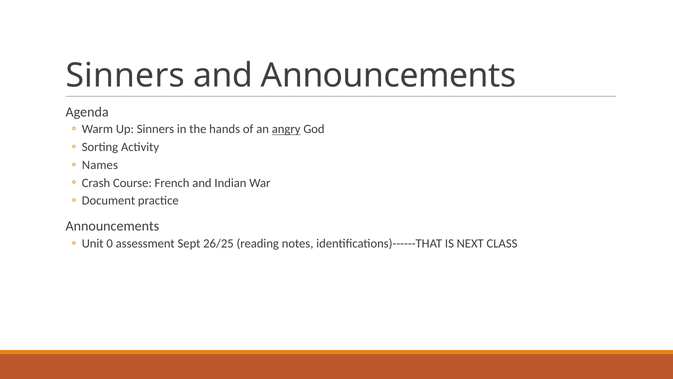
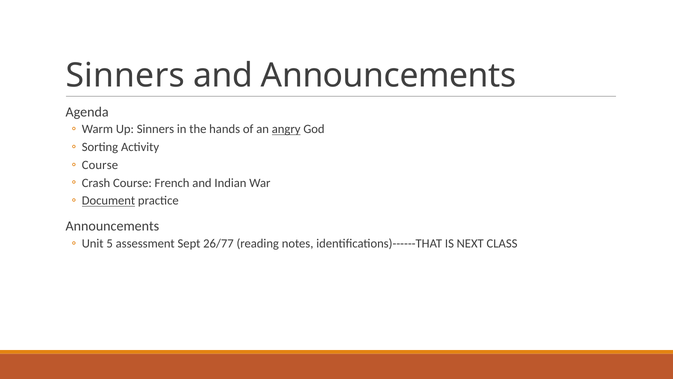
Names: Names -> Course (100, 165)
Document underline: none -> present (108, 200)
0: 0 -> 5 (110, 243)
26/25: 26/25 -> 26/77 (218, 243)
